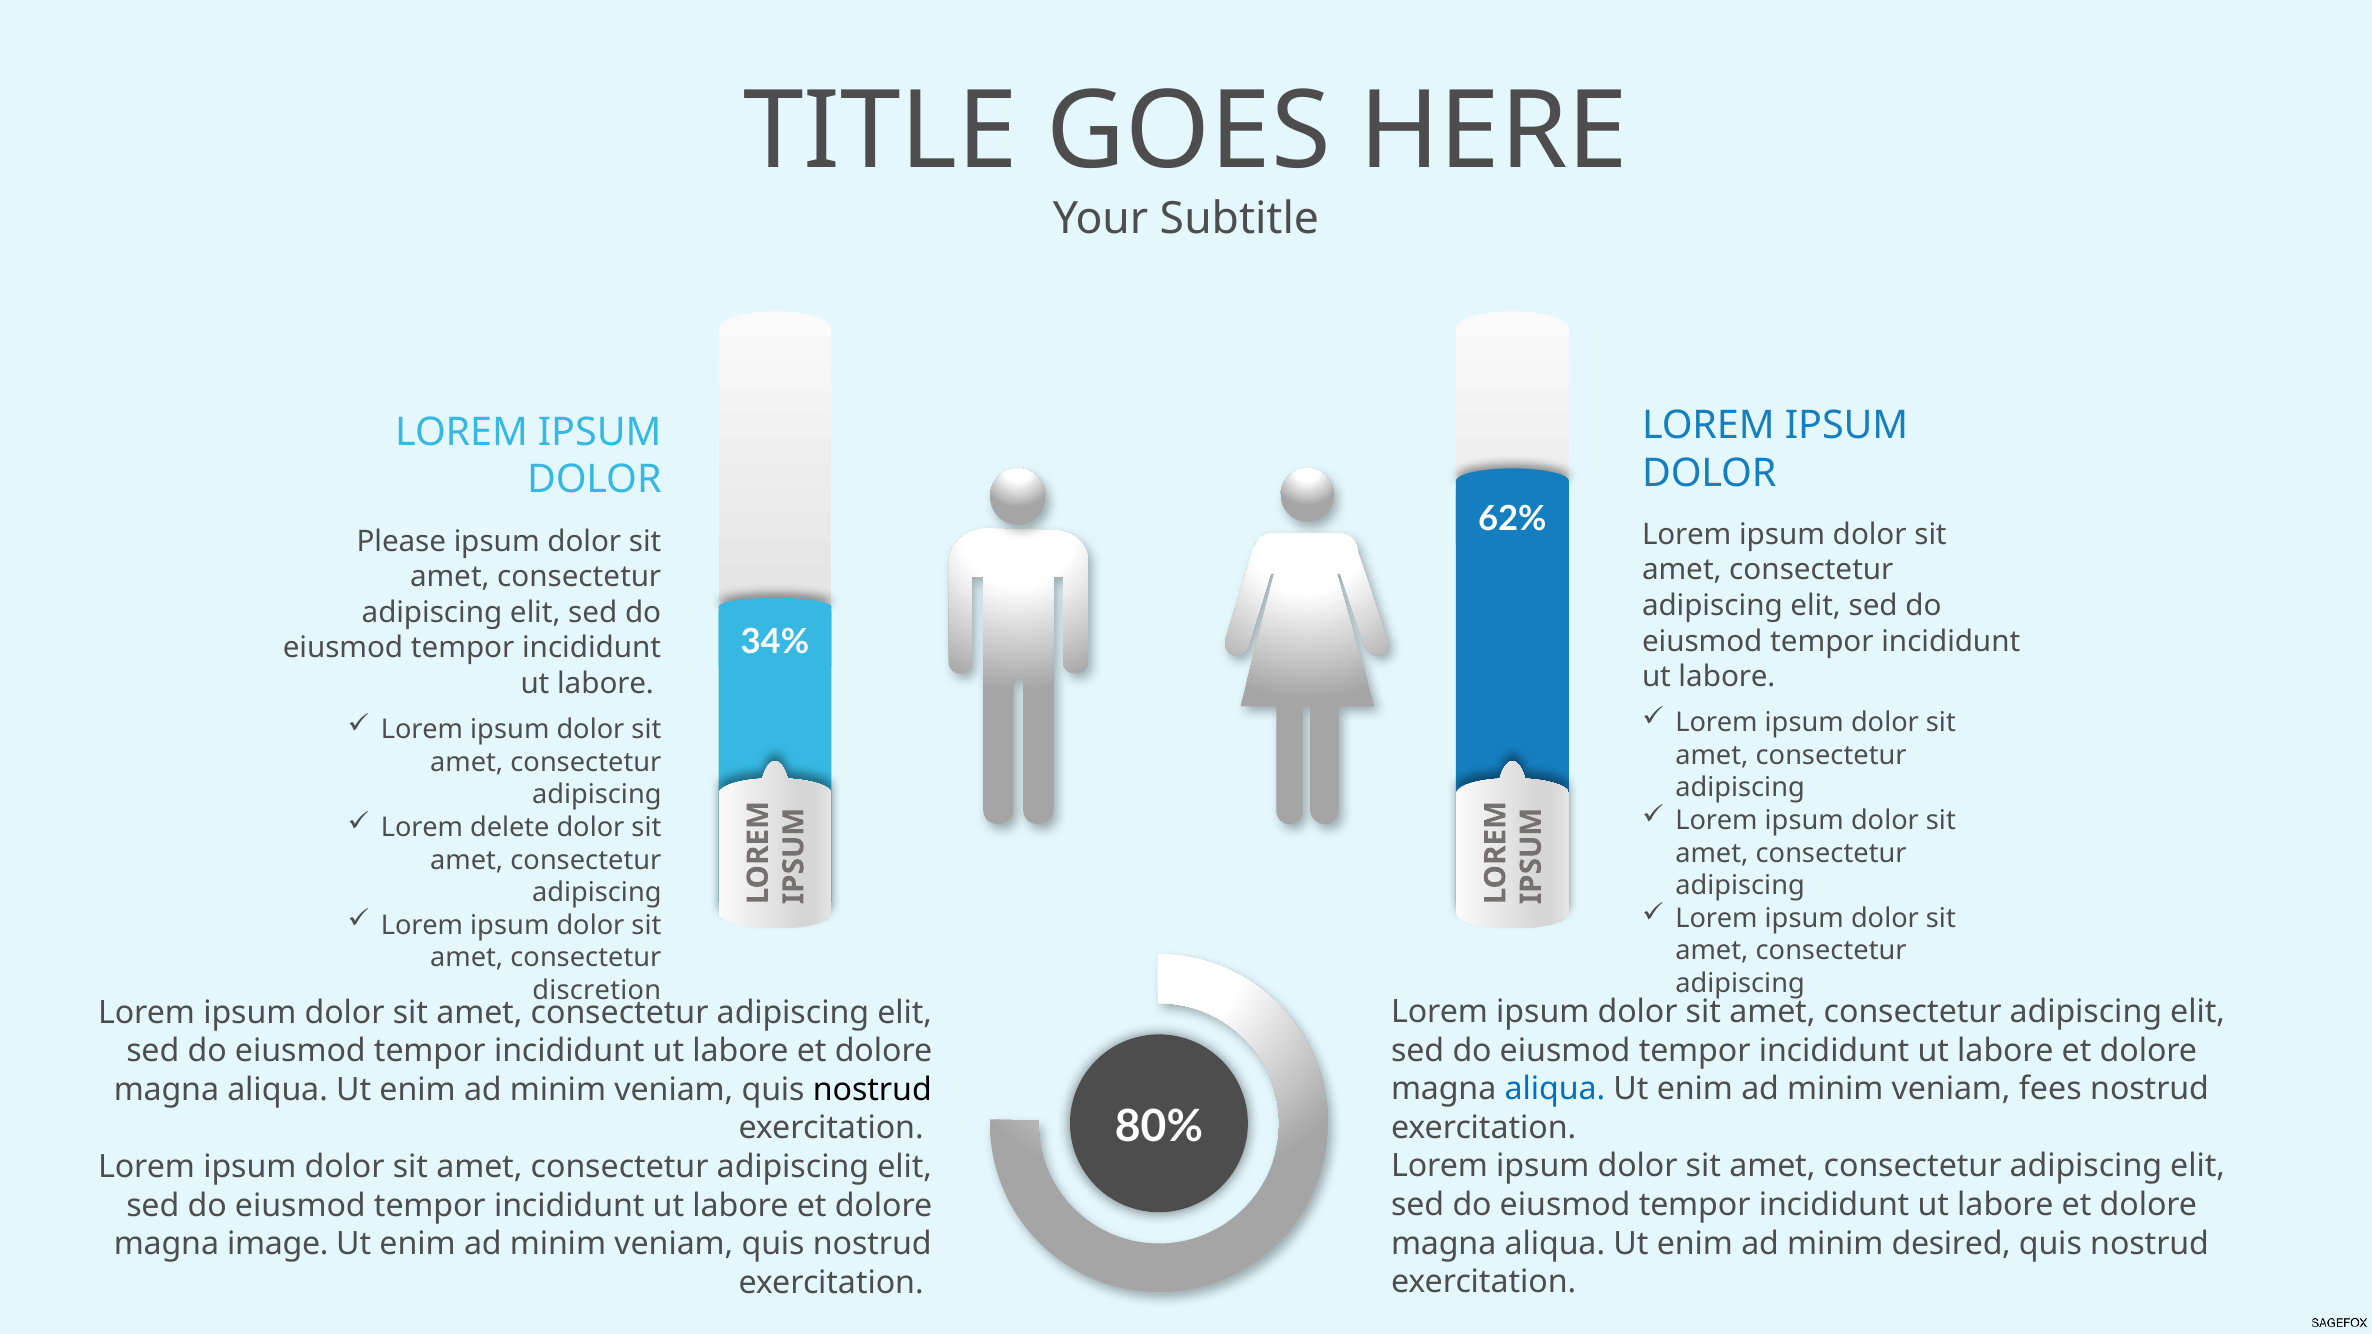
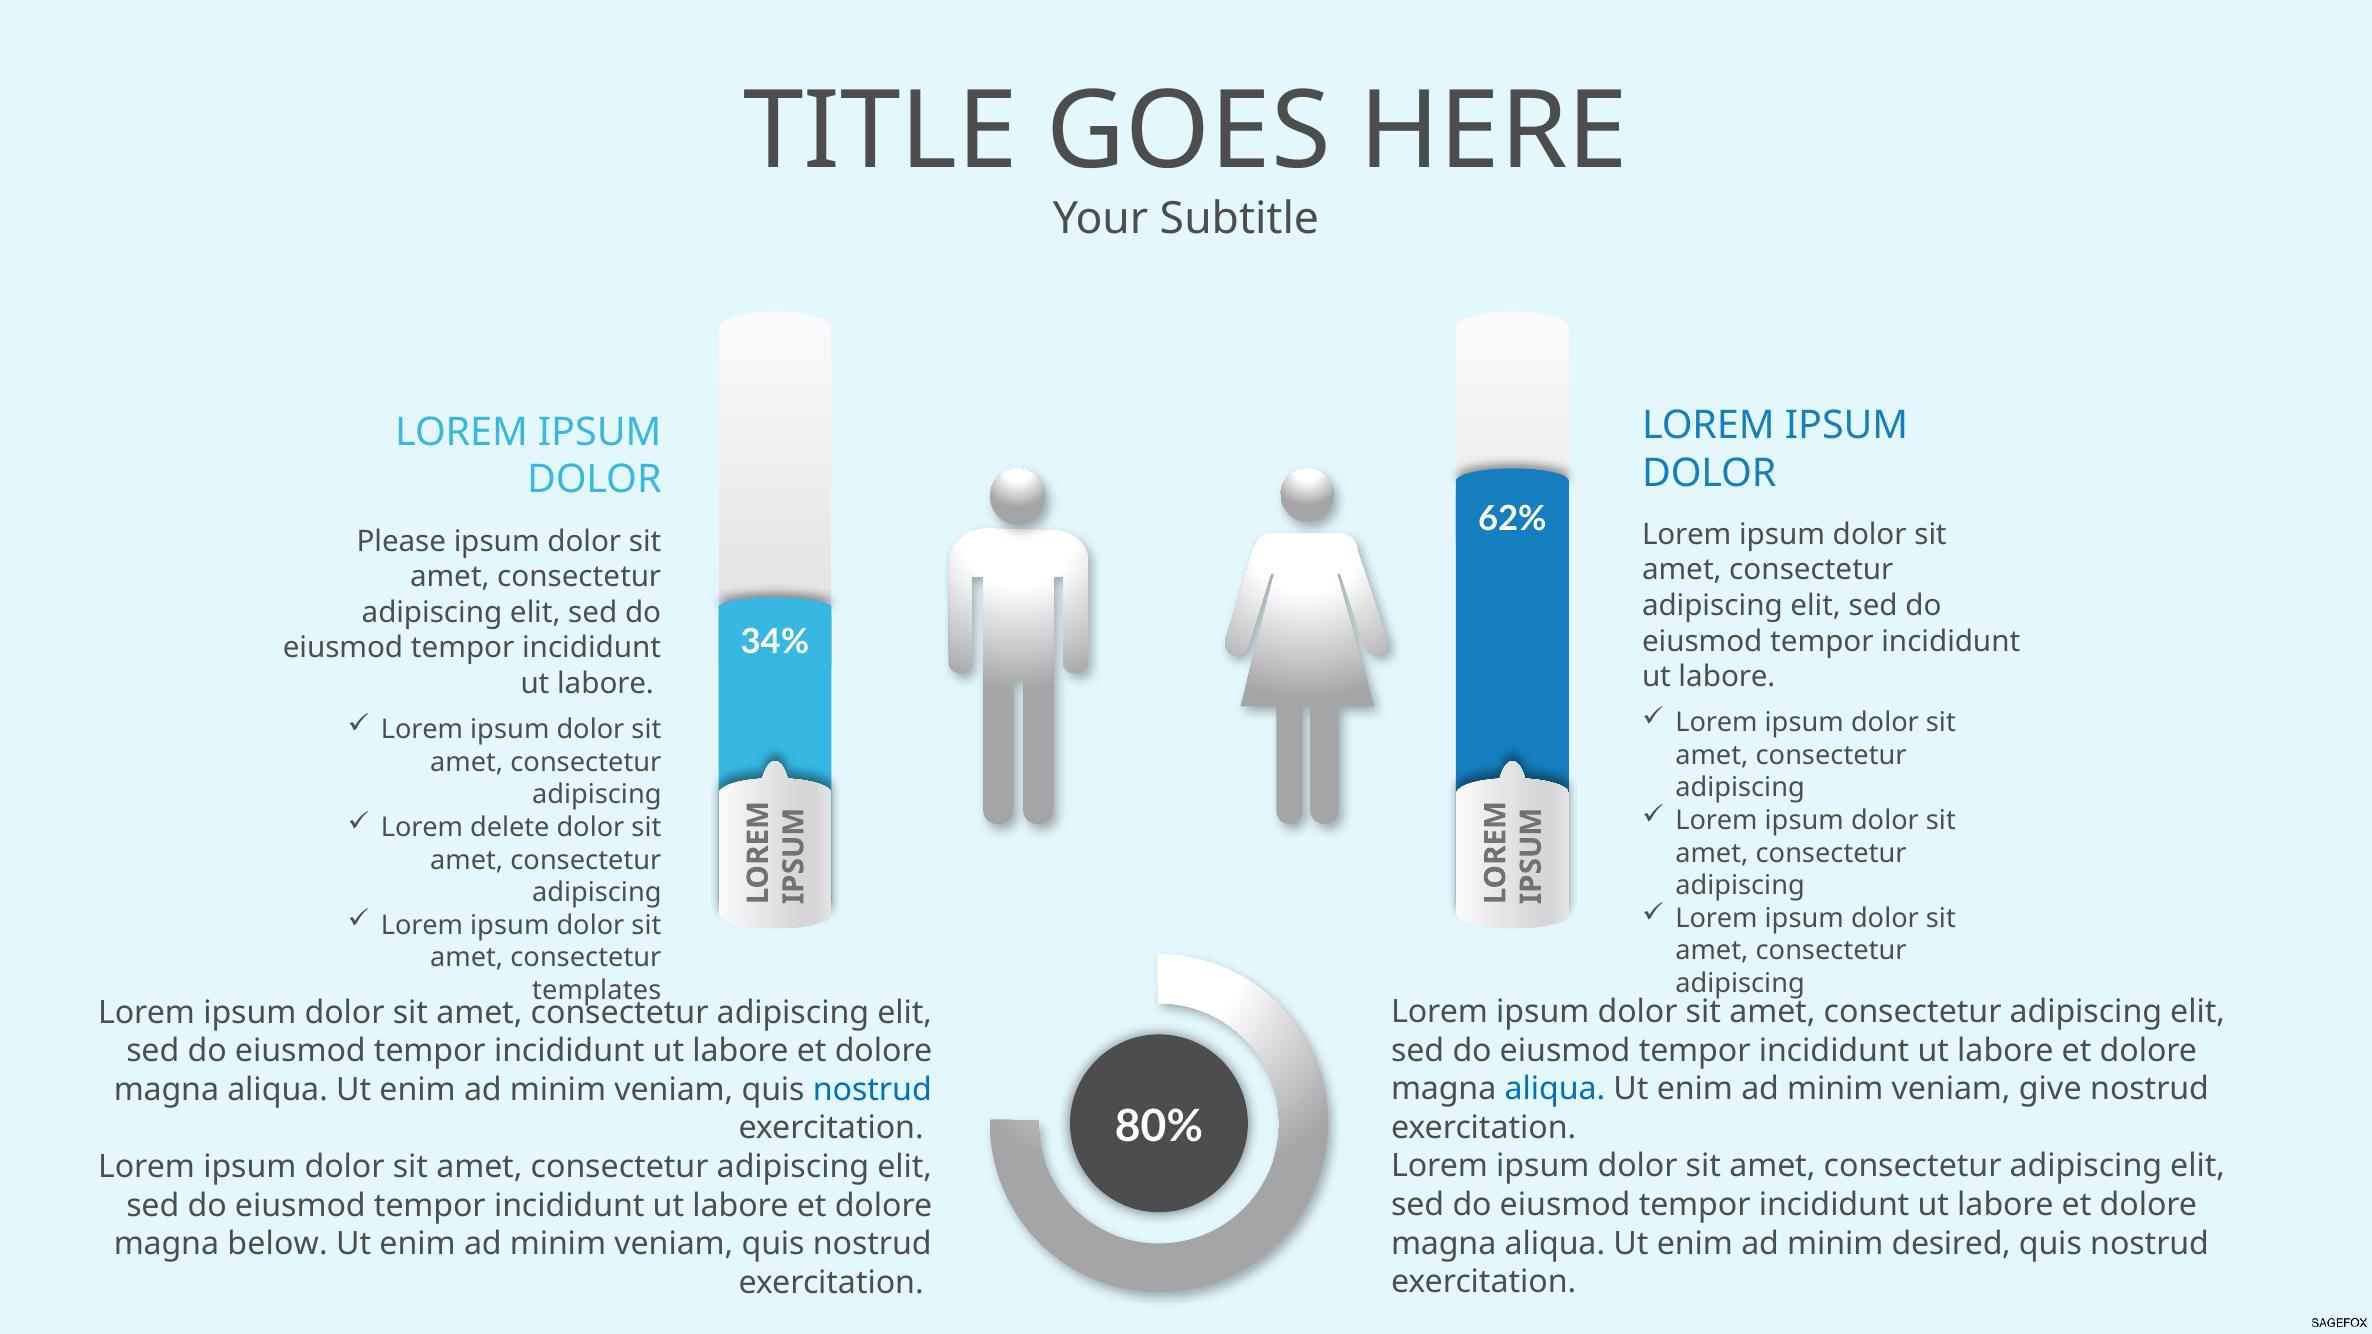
discretion: discretion -> templates (597, 991)
fees: fees -> give (2050, 1089)
nostrud colour: black -> blue (872, 1090)
image: image -> below (278, 1244)
